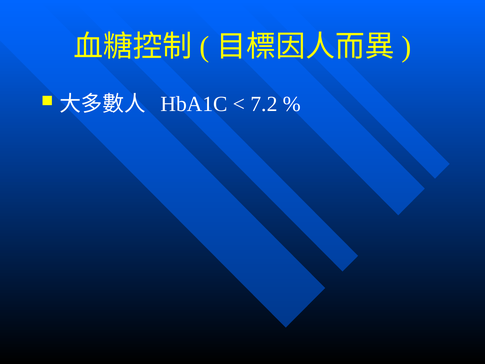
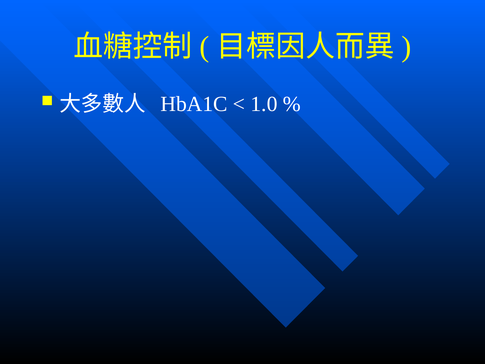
7.2: 7.2 -> 1.0 (264, 104)
